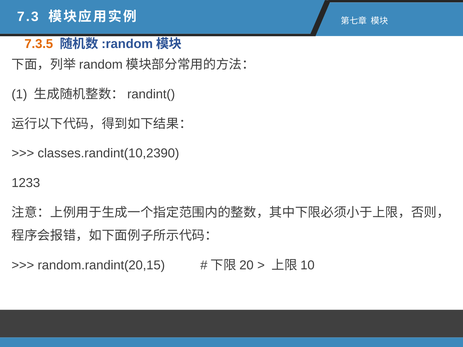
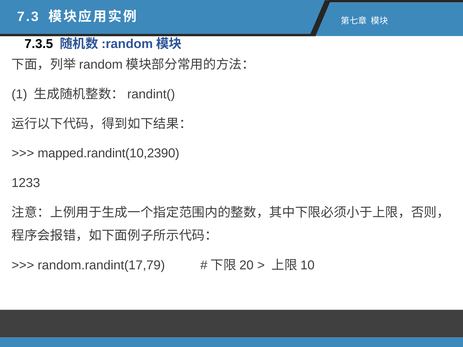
7.3.5 colour: orange -> black (39, 44)
classes.randint(10,2390: classes.randint(10,2390 -> mapped.randint(10,2390 (109, 153)
random.randint(20,15: random.randint(20,15 -> random.randint(17,79 (101, 265)
